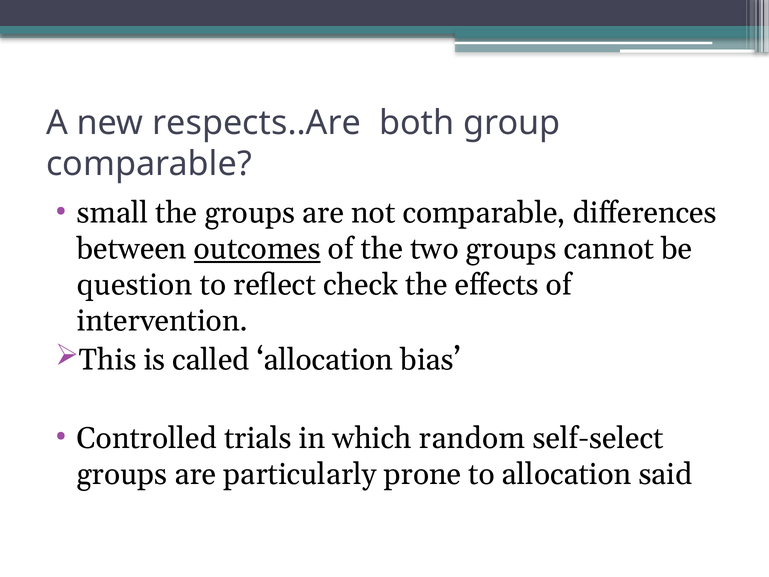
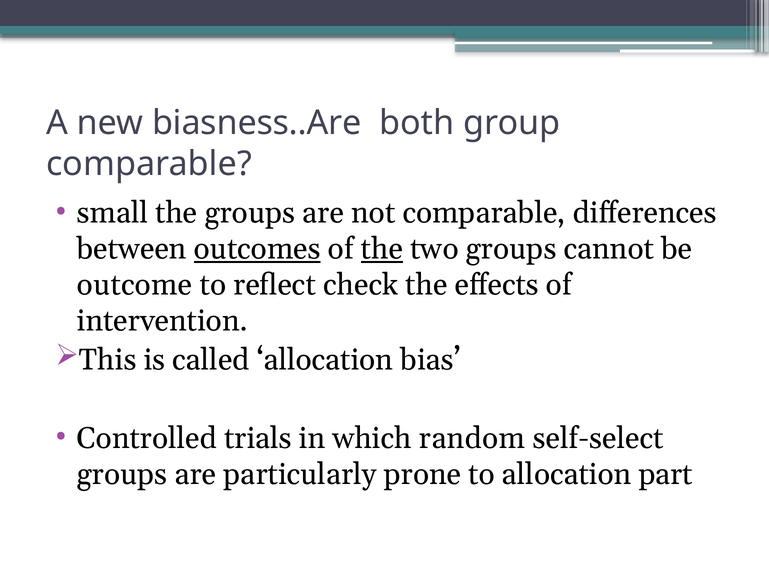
respects..Are: respects..Are -> biasness..Are (257, 123)
the underline: none -> present (382, 249)
question: question -> outcome (135, 285)
said: said -> part (666, 474)
